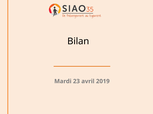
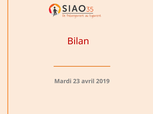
Bilan colour: black -> red (78, 42)
